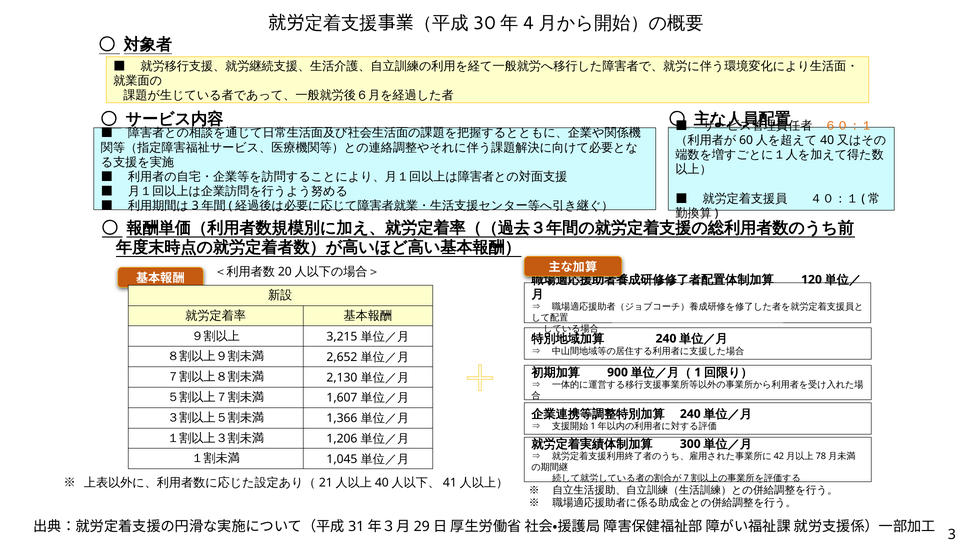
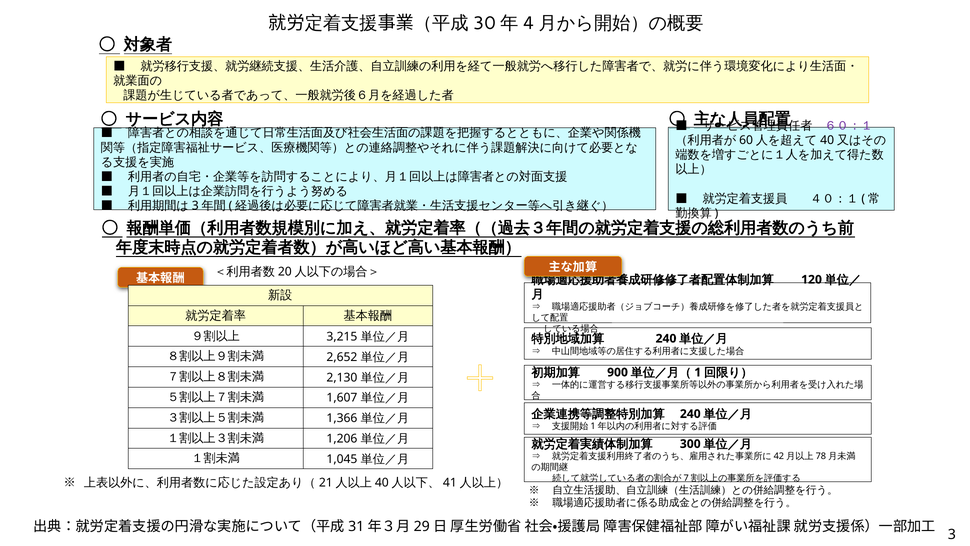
６０：１ colour: orange -> purple (849, 126)
